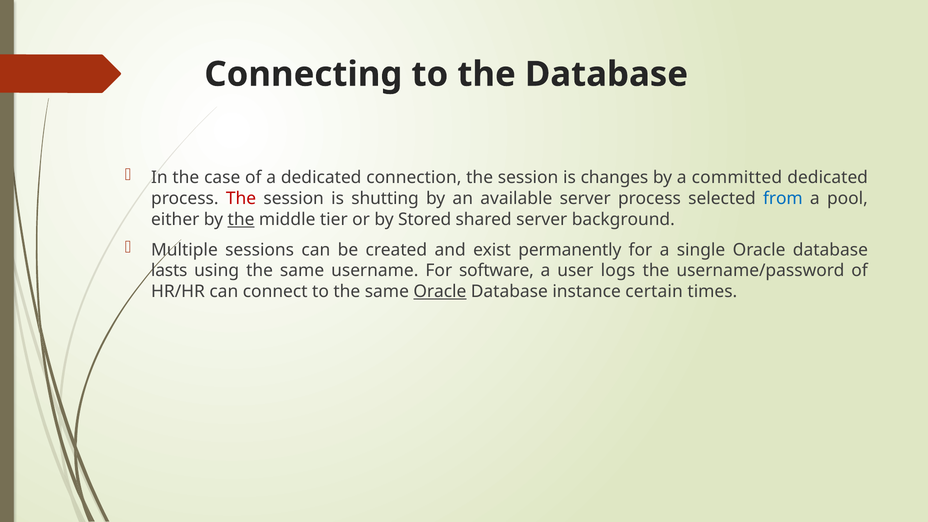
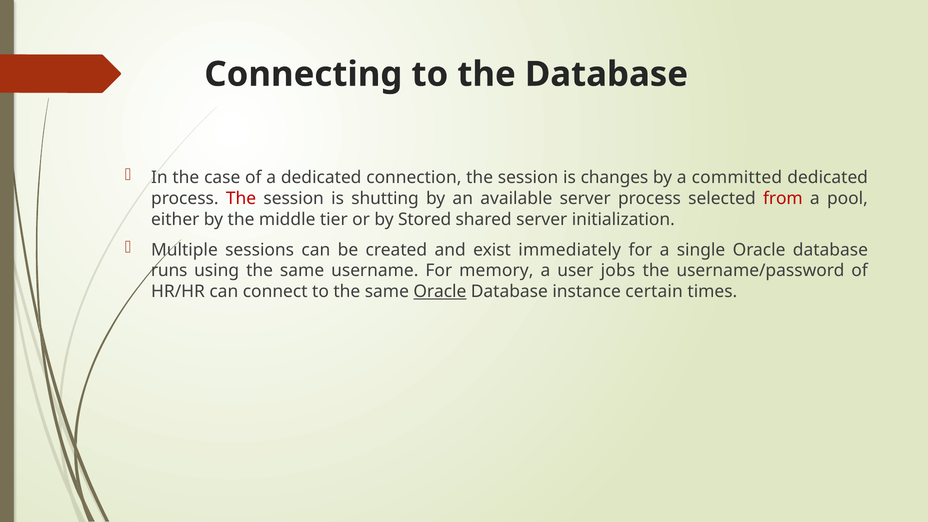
from colour: blue -> red (783, 198)
the underline: present -> none (241, 219)
background: background -> initialization (623, 219)
permanently: permanently -> immediately (570, 250)
lasts: lasts -> runs (169, 271)
software: software -> memory (496, 271)
logs: logs -> jobs (618, 271)
